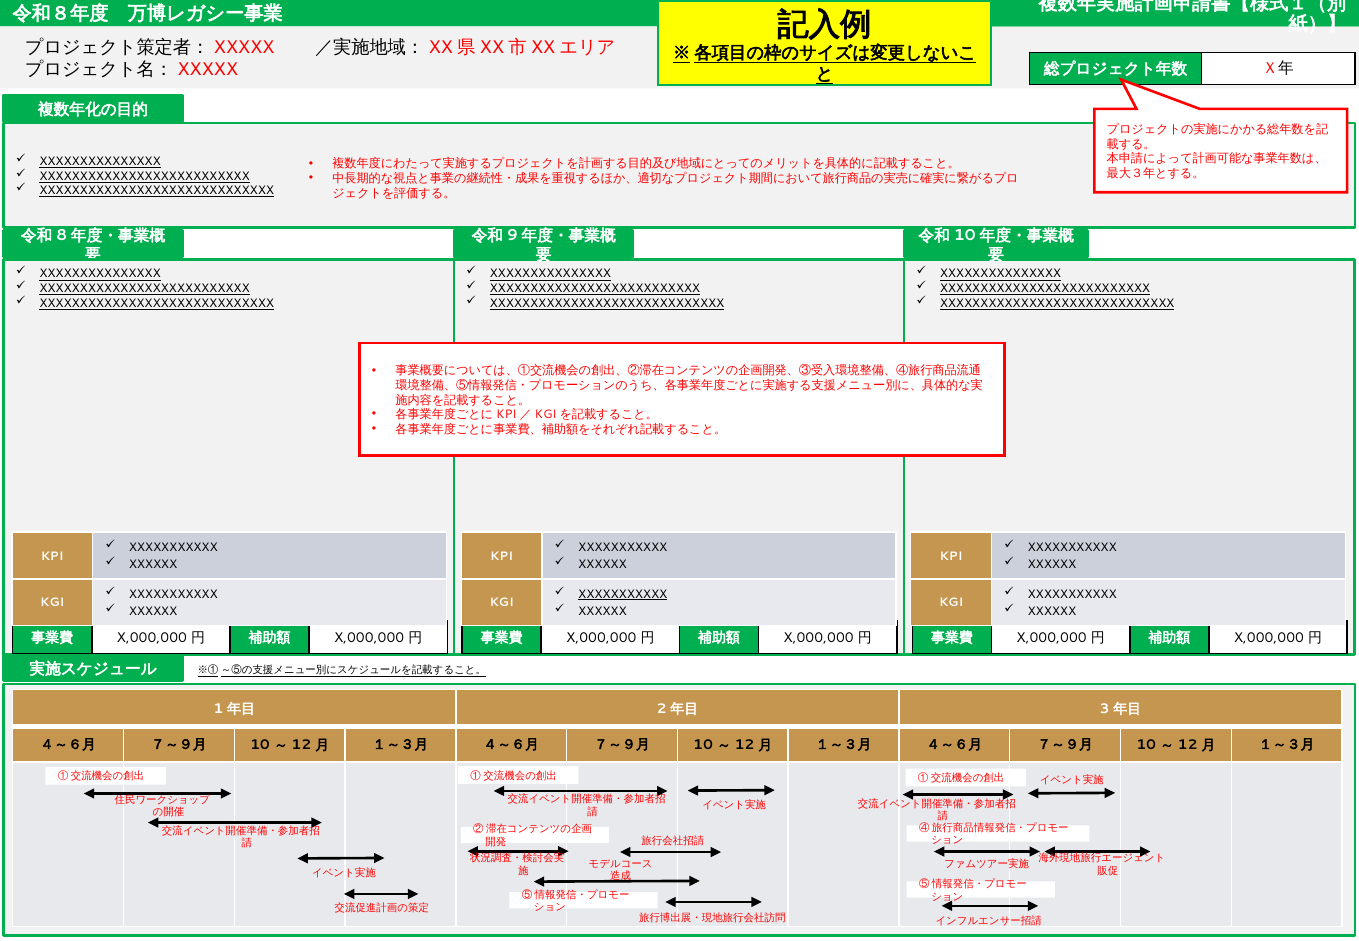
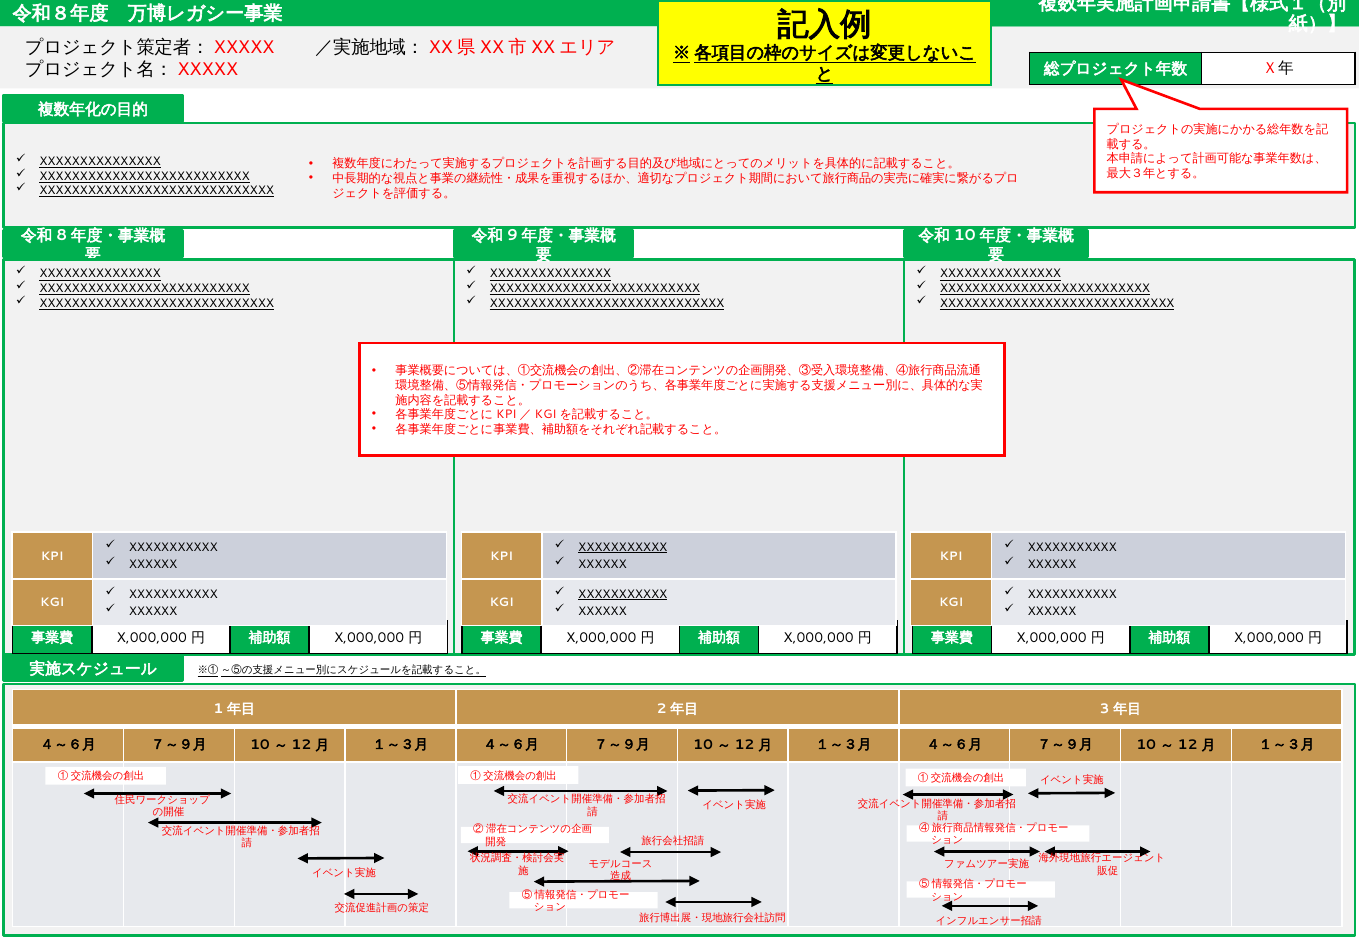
XXXXXXXXXXX underline: none -> present (623, 547)
